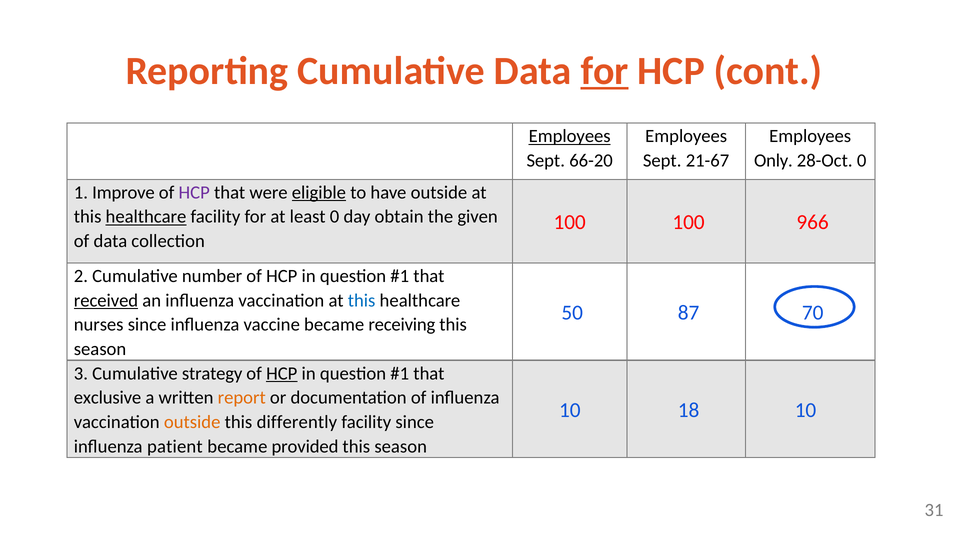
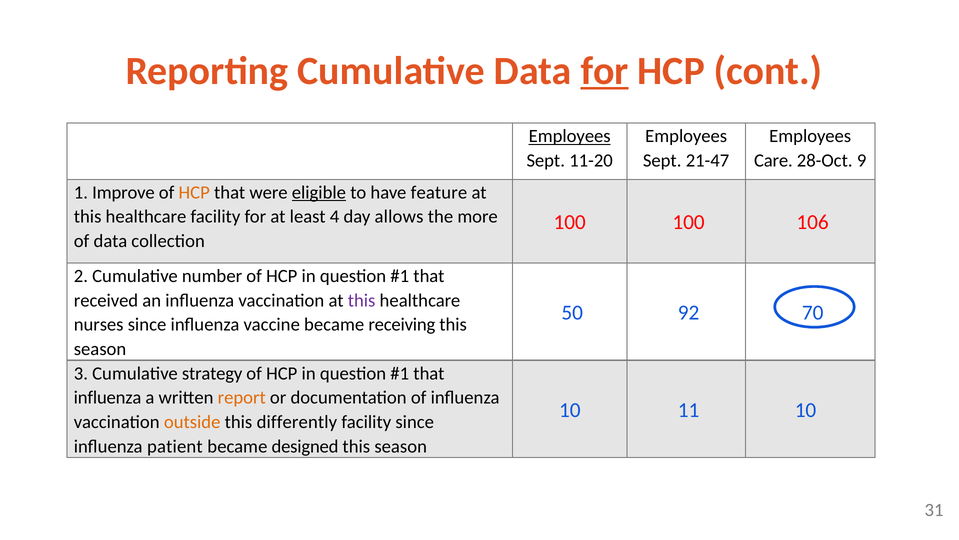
66-20: 66-20 -> 11-20 (591, 160)
21-67: 21-67 -> 21-47 (707, 160)
Only: Only -> Care (773, 160)
28-Oct 0: 0 -> 9 (862, 160)
HCP colour: purple -> orange (194, 192)
have outside: outside -> feature (439, 192)
healthcare underline: present -> none (146, 217)
least 0: 0 -> 4 (335, 217)
obtain: obtain -> allows (399, 217)
given: given -> more (478, 217)
966: 966 -> 106 (813, 222)
received underline: present -> none (106, 300)
this colour: blue -> purple (362, 300)
87: 87 -> 92 (689, 313)
HCP underline: present -> none (282, 373)
exclusive: exclusive -> influenza (108, 397)
18: 18 -> 11 (689, 410)
provided: provided -> designed (305, 446)
